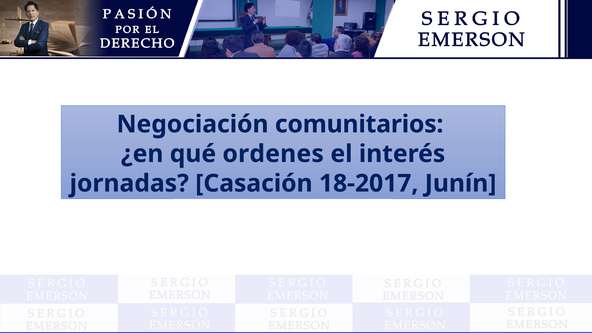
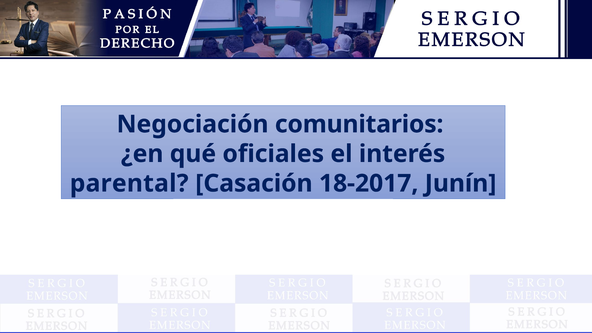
ordenes: ordenes -> oficiales (273, 154)
jornadas: jornadas -> parental (129, 183)
